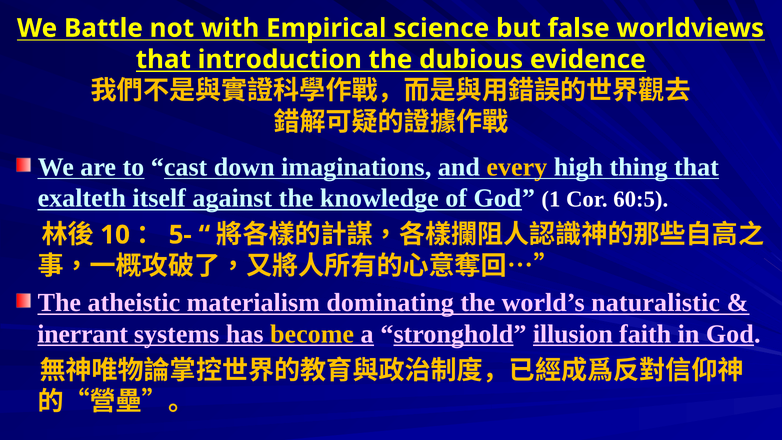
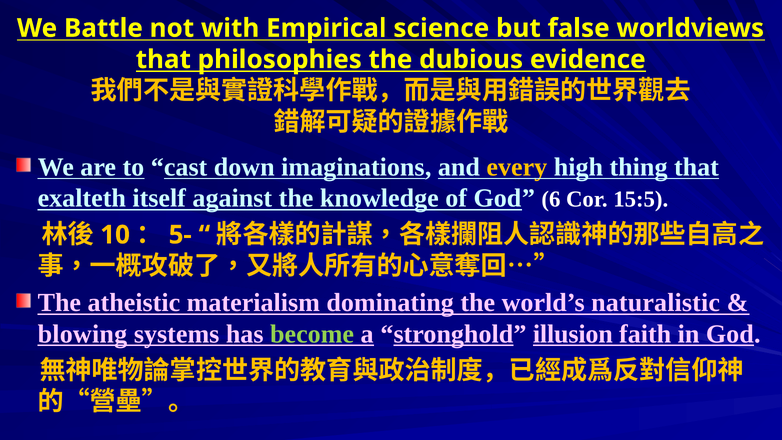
introduction: introduction -> philosophies (280, 59)
1: 1 -> 6 (551, 199)
60:5: 60:5 -> 15:5 (641, 199)
inerrant: inerrant -> blowing (82, 334)
become colour: yellow -> light green (312, 334)
